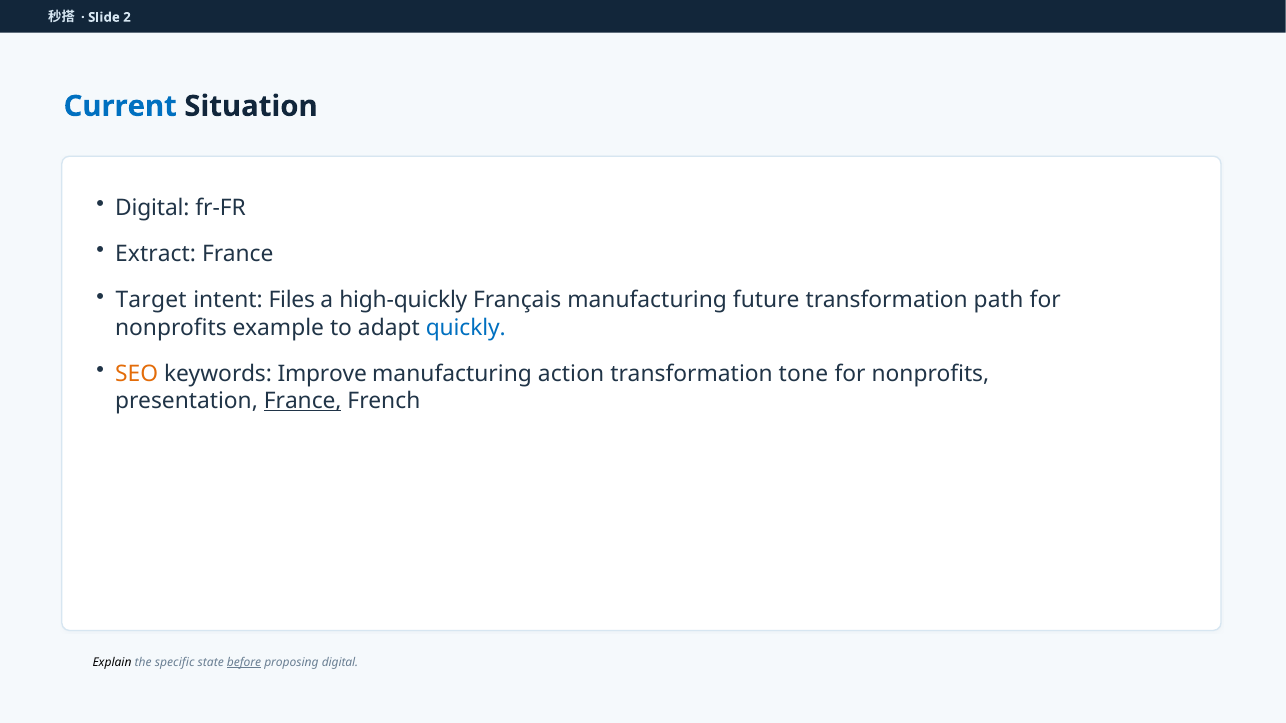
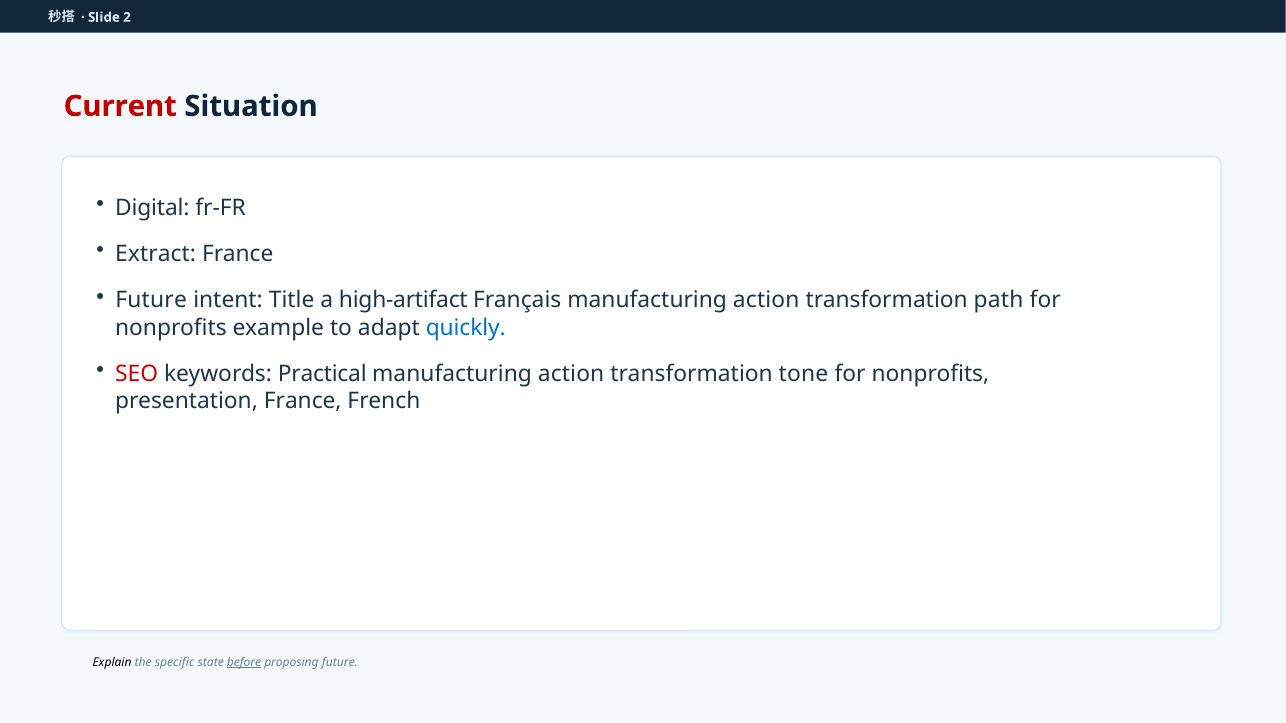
Current colour: blue -> red (120, 106)
Target: Target -> Future (151, 300)
Files: Files -> Title (292, 300)
high-quickly: high-quickly -> high-artifact (403, 300)
Français manufacturing future: future -> action (766, 300)
SEO colour: orange -> red (137, 374)
Improve: Improve -> Practical (322, 374)
France underline: present -> none (303, 401)
proposing digital: digital -> future (340, 662)
